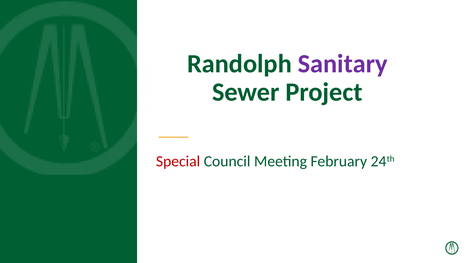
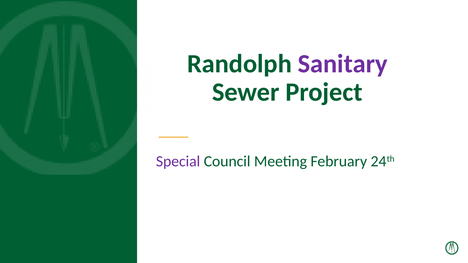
Special colour: red -> purple (178, 161)
